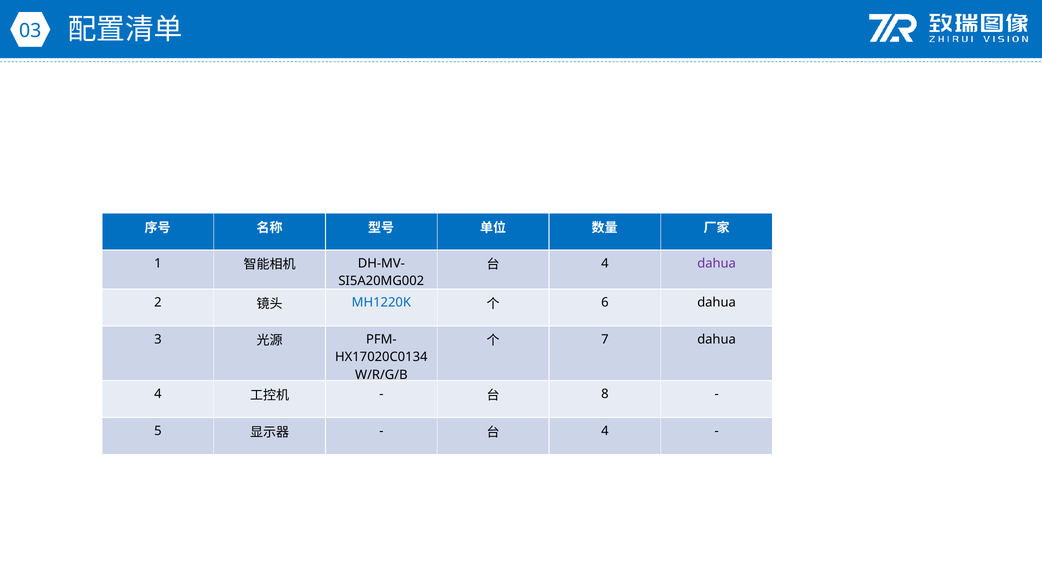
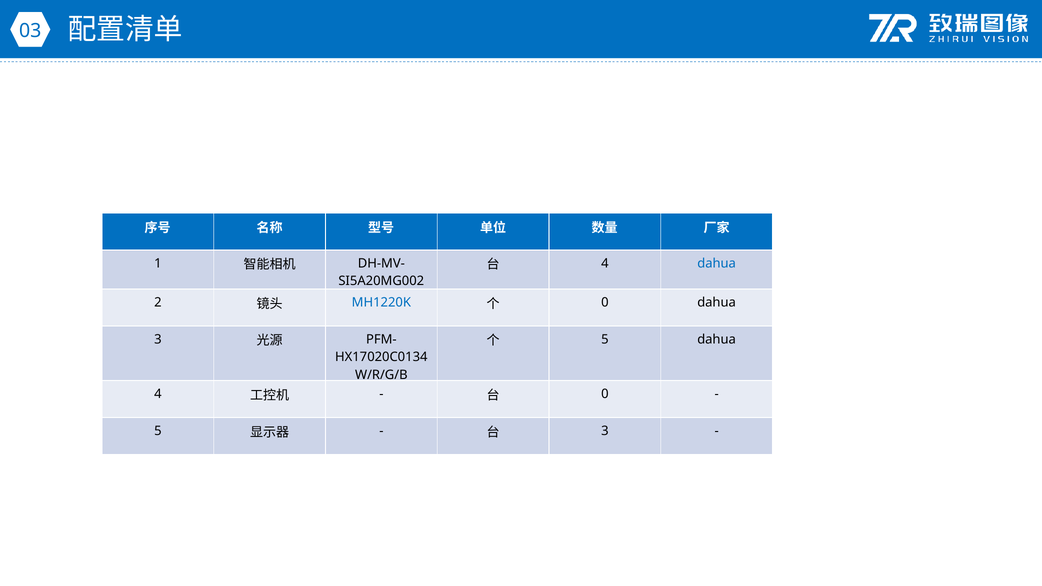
dahua colour: purple -> blue (717, 264)
6: 6 -> 0 (605, 303)
7: 7 -> 5 (605, 339)
8: 8 -> 0 (605, 394)
4: 4 -> 3 (605, 431)
